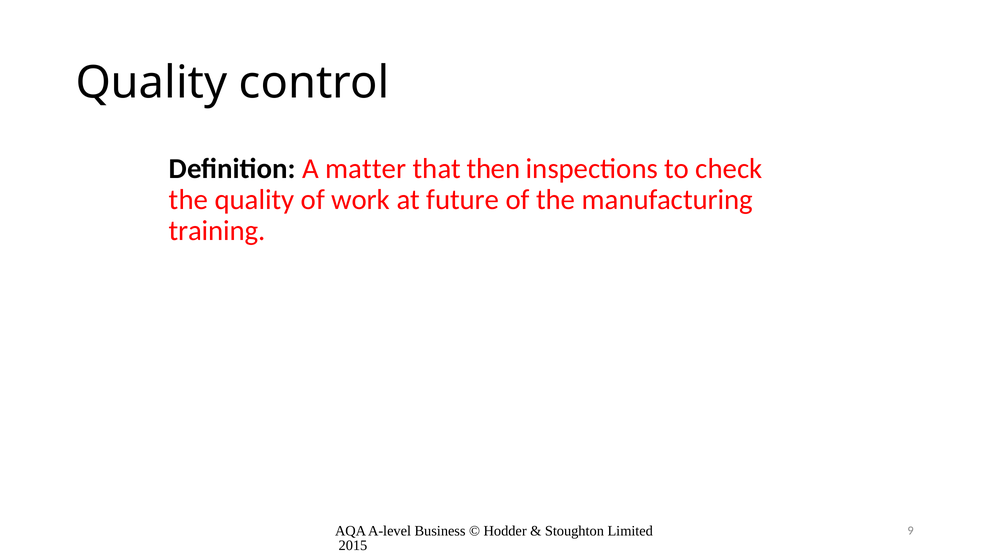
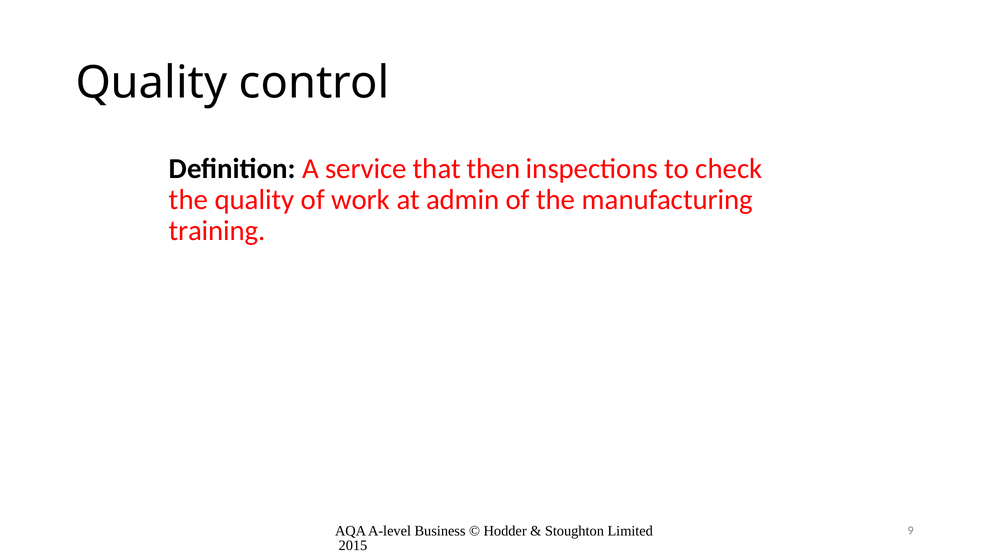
matter: matter -> service (366, 169)
future: future -> admin (463, 200)
